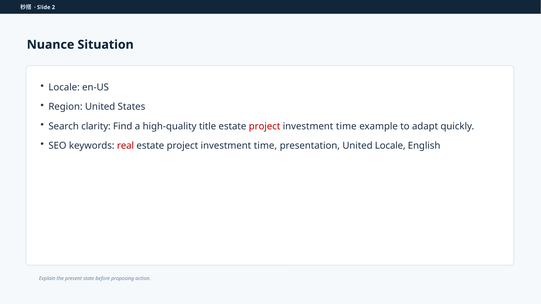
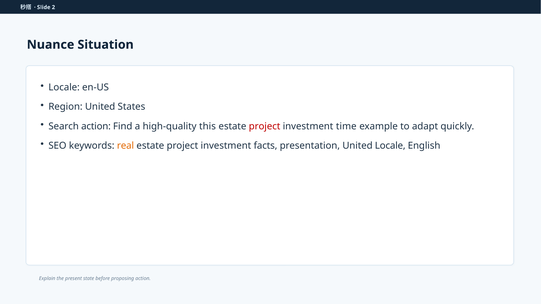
Search clarity: clarity -> action (96, 126)
title: title -> this (208, 126)
real colour: red -> orange (125, 146)
time: time -> facts (266, 146)
